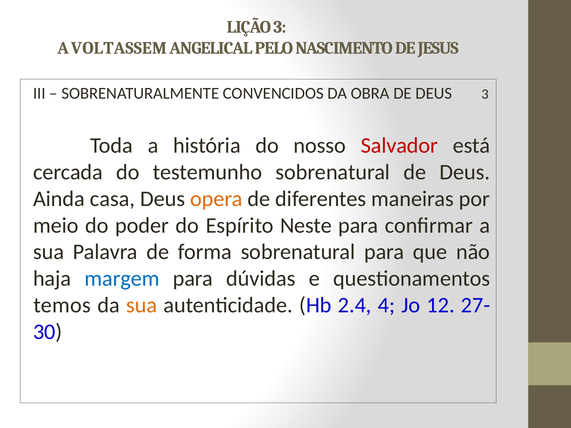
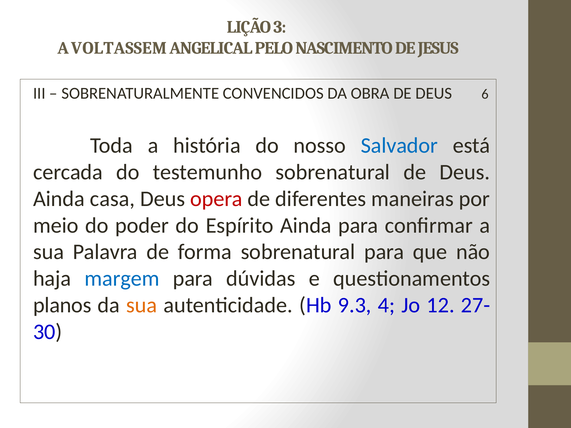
DEUS 3: 3 -> 6 (485, 94)
Salvador colour: red -> blue (399, 146)
opera colour: orange -> red (216, 199)
Espírito Neste: Neste -> Ainda (306, 226)
temos: temos -> planos (62, 305)
2.4: 2.4 -> 9.3 (355, 305)
